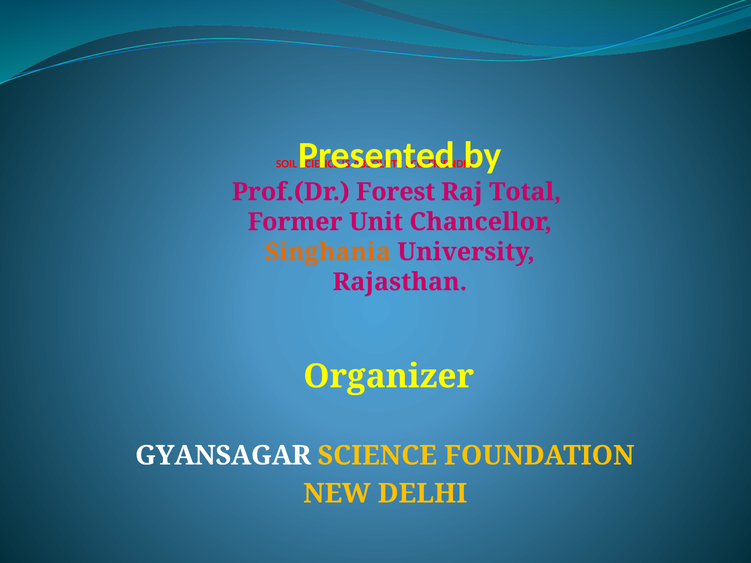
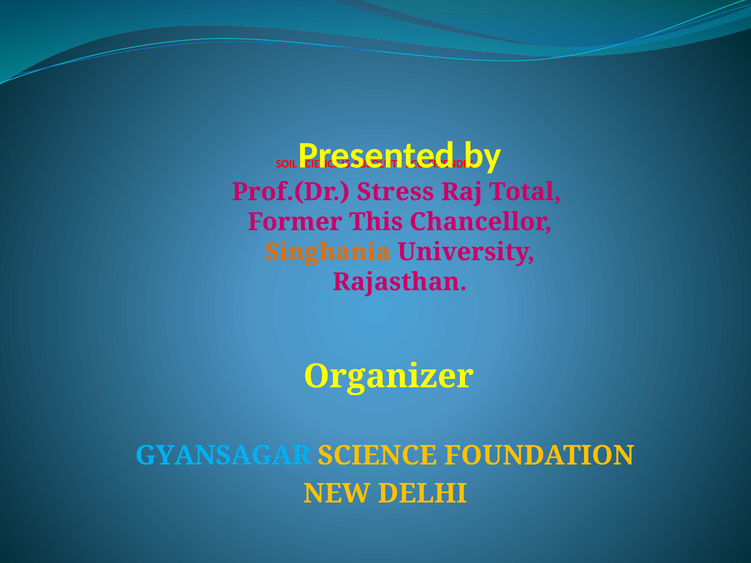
Forest: Forest -> Stress (395, 192)
Unit: Unit -> This (376, 222)
GYANSAGAR colour: white -> light blue (223, 456)
